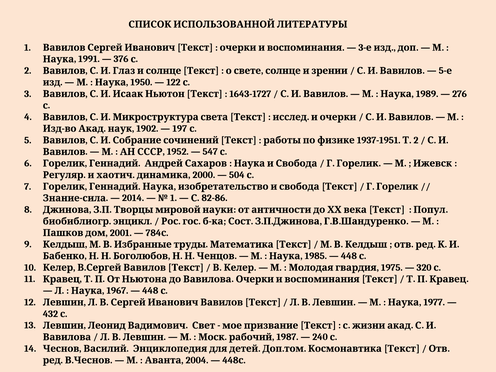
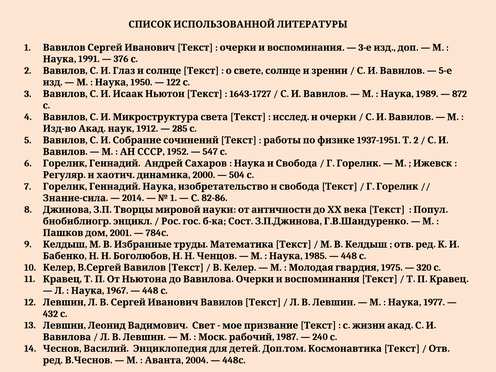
276: 276 -> 872 (460, 94)
1902: 1902 -> 1912 (147, 129)
197: 197 -> 285 (180, 129)
